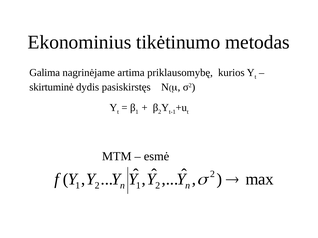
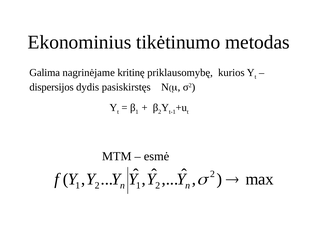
artima: artima -> kritinę (131, 73)
skirtuminė: skirtuminė -> dispersijos (52, 87)
